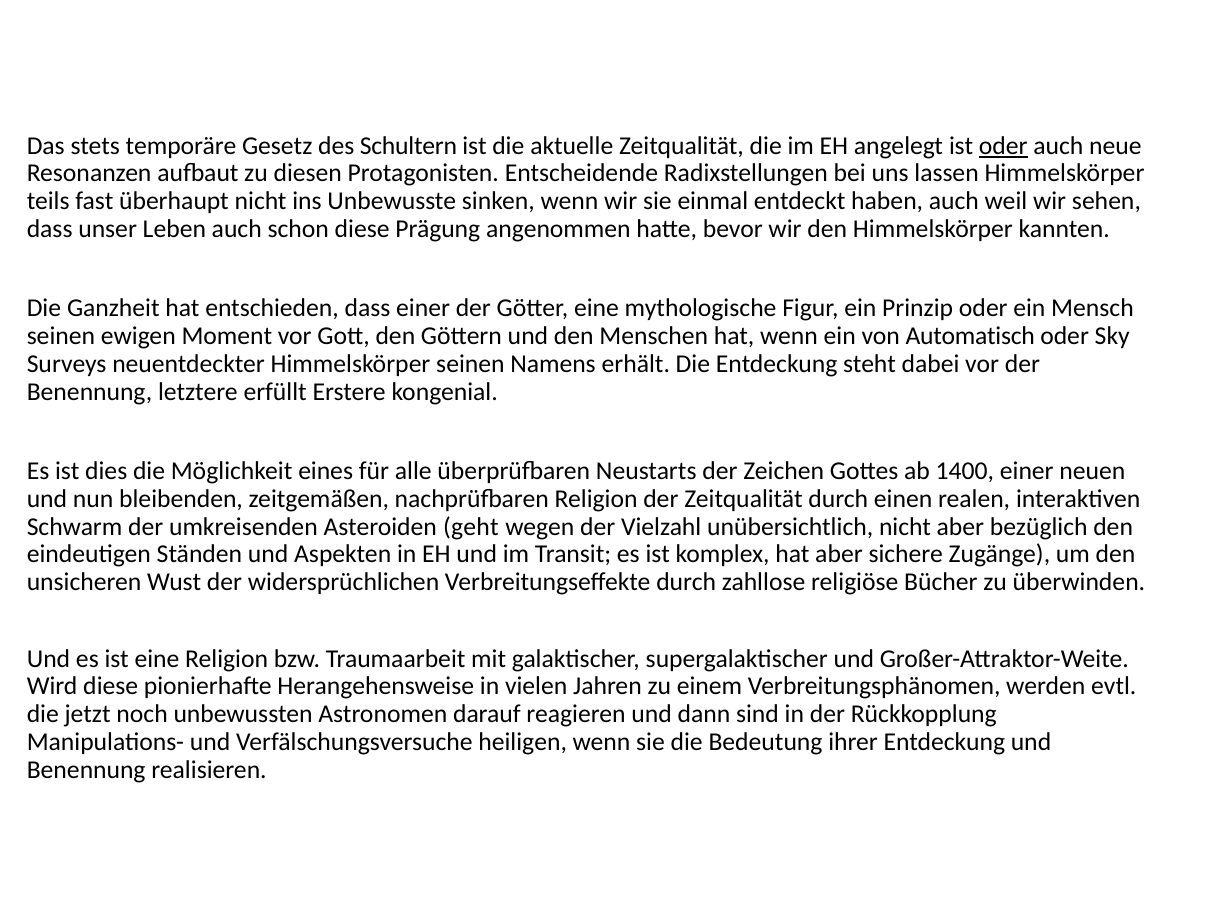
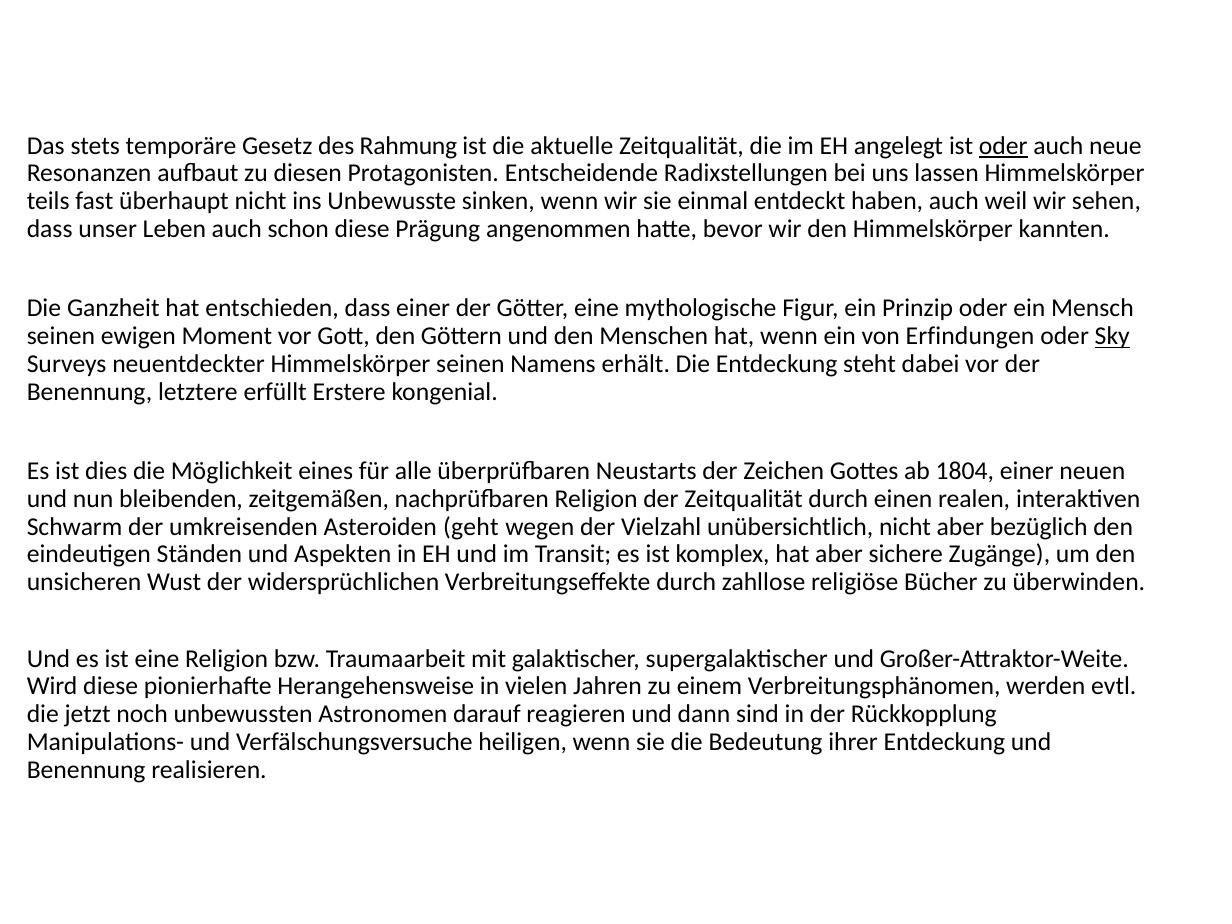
Schultern: Schultern -> Rahmung (408, 146)
Automatisch: Automatisch -> Erfindungen (970, 336)
Sky underline: none -> present (1112, 336)
1400: 1400 -> 1804 (965, 471)
